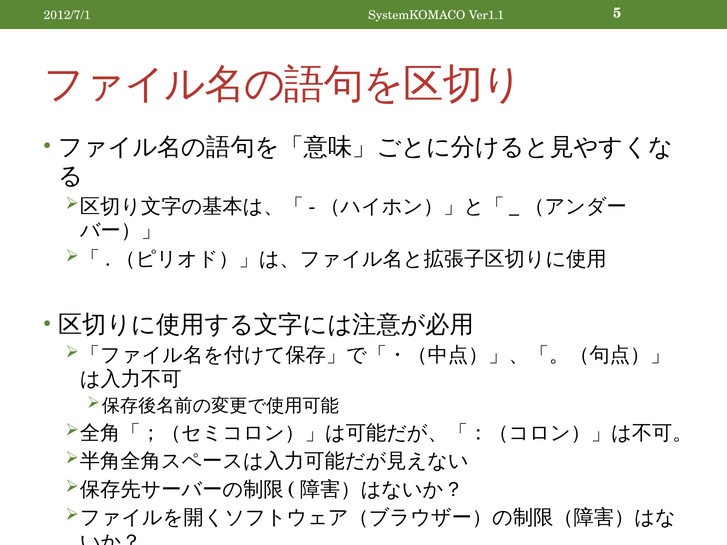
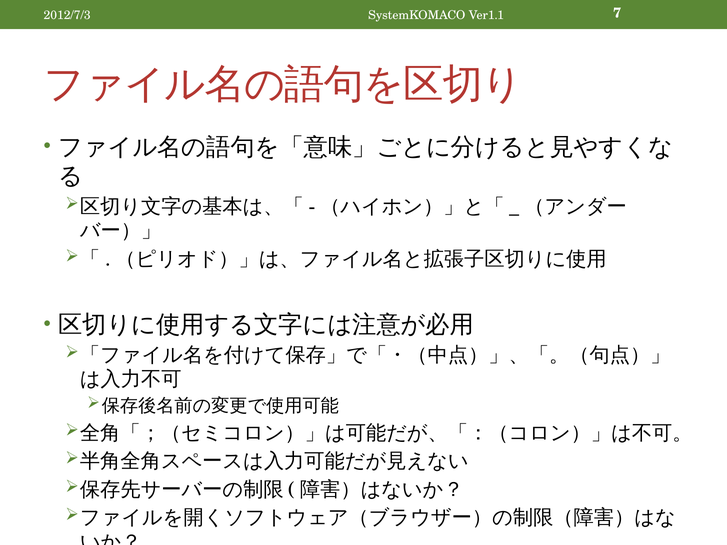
2012/7/1: 2012/7/1 -> 2012/7/3 (67, 15)
5: 5 -> 7 (617, 13)
